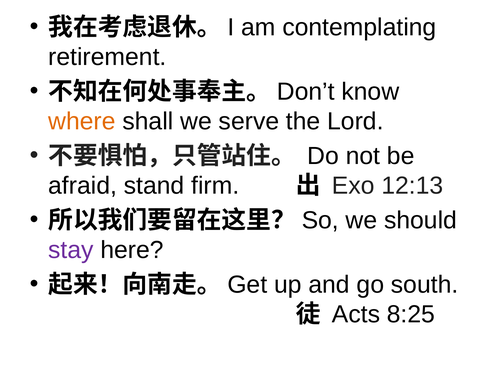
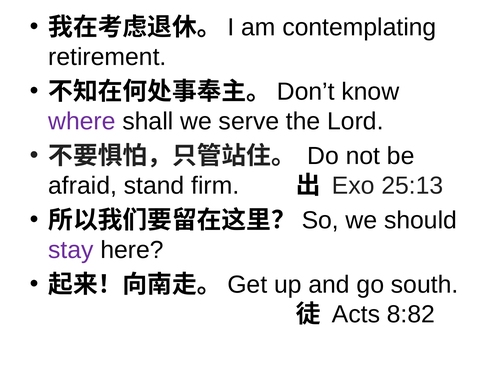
where colour: orange -> purple (82, 121)
12:13: 12:13 -> 25:13 (412, 186)
8:25: 8:25 -> 8:82 (411, 314)
